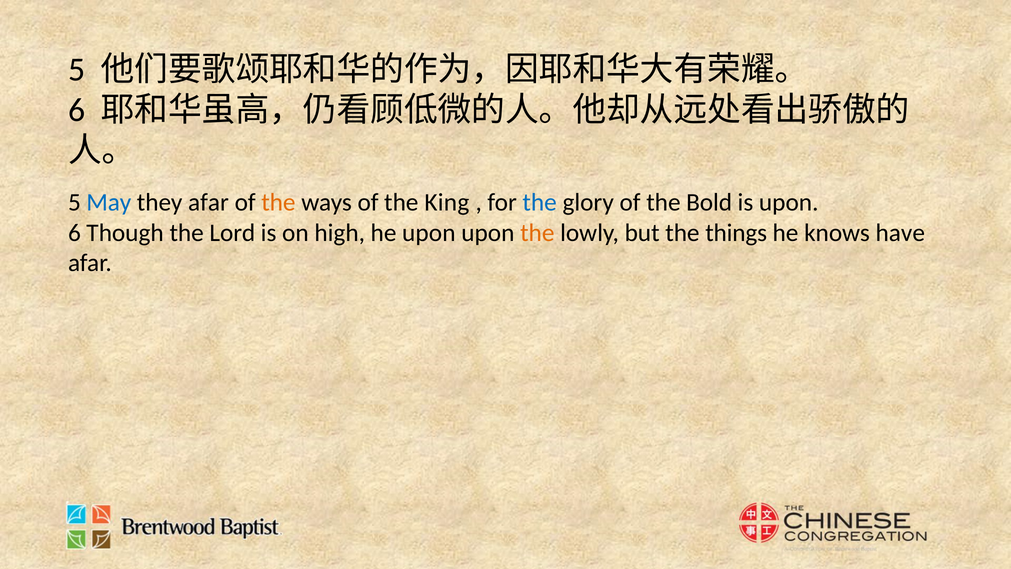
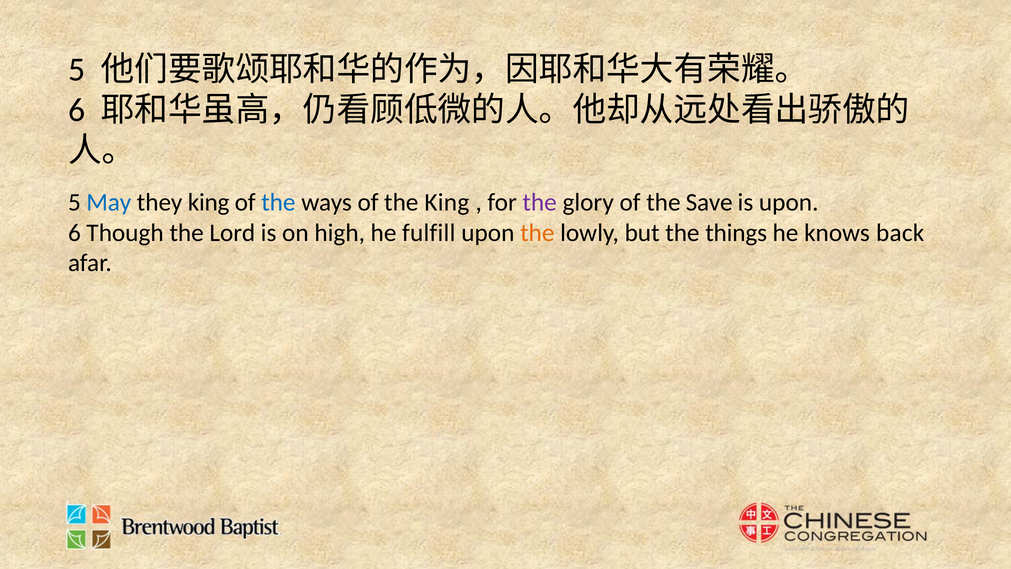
they afar: afar -> king (209, 202)
the colour: orange -> blue (278, 202)
the colour: blue -> purple (540, 202)
Bold: Bold -> Save (709, 202)
he upon: upon -> fulfill (429, 233)
have: have -> back (900, 233)
